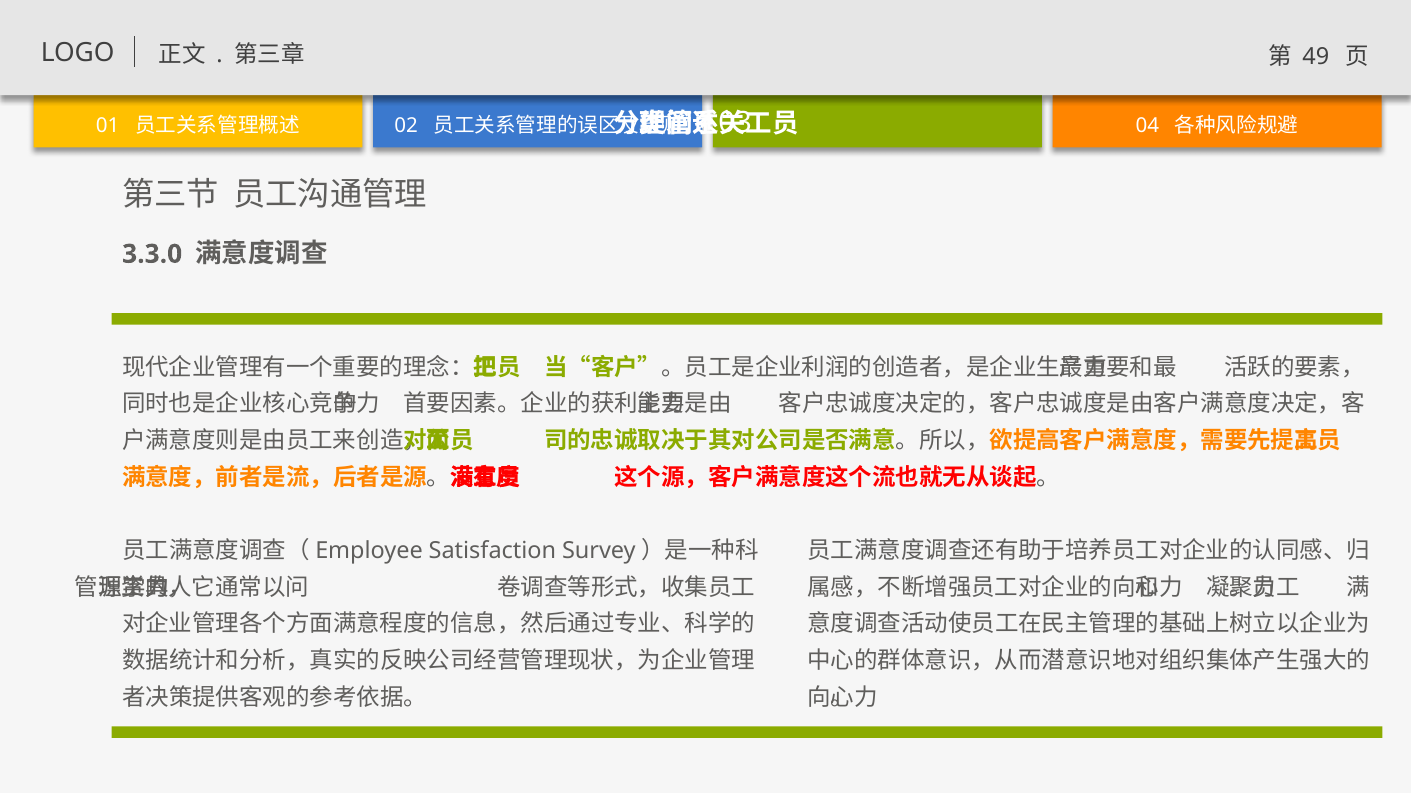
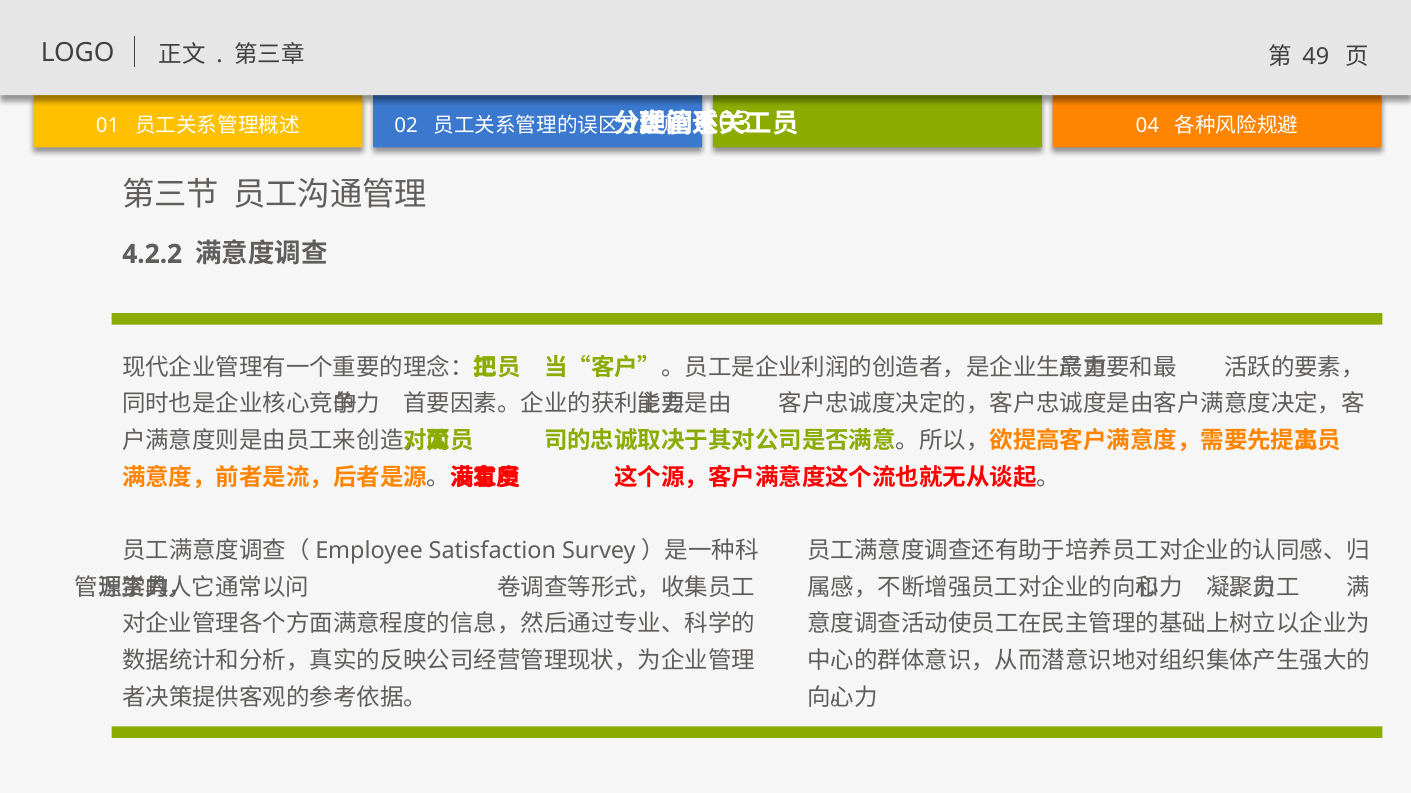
3.3.0: 3.3.0 -> 4.2.2 (152, 254)
